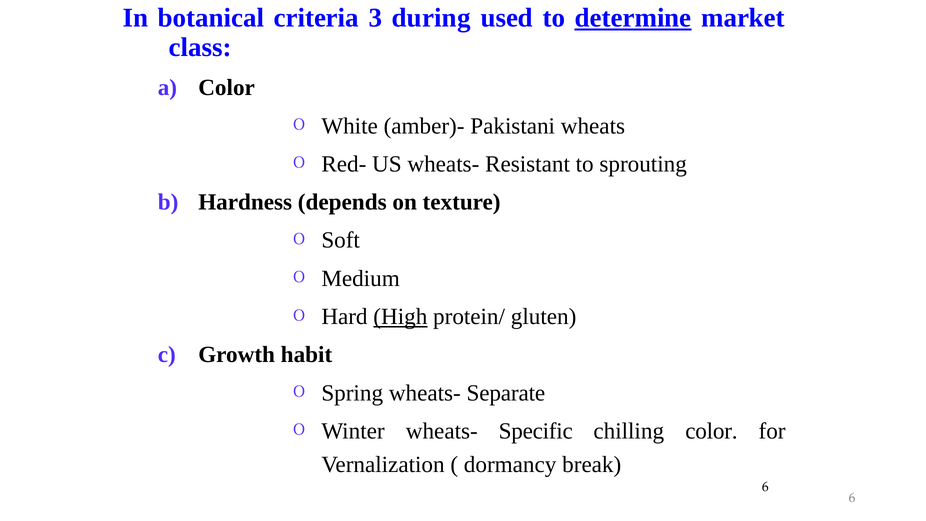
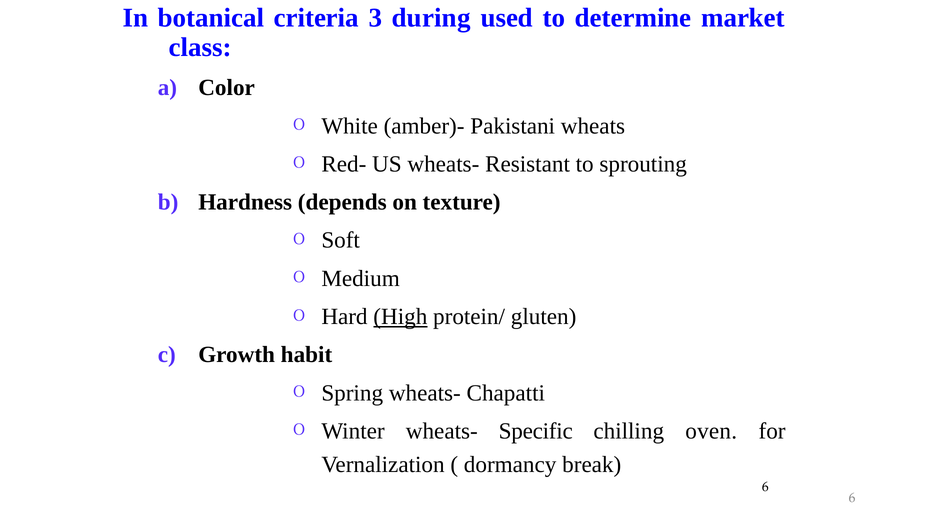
determine underline: present -> none (633, 18)
Separate: Separate -> Chapatti (506, 393)
chilling color: color -> oven (711, 431)
